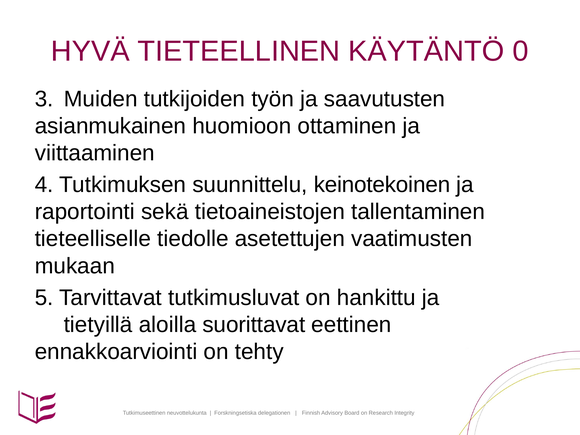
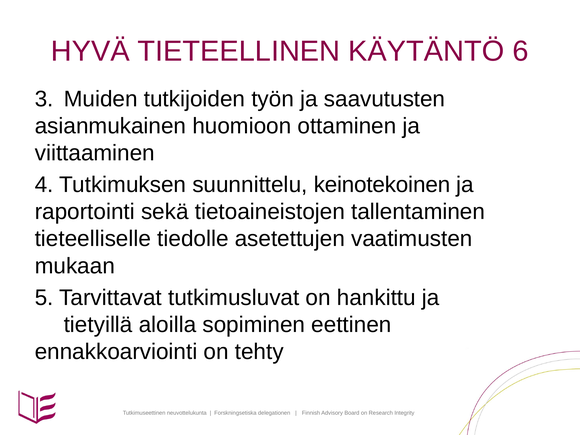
0: 0 -> 6 (521, 51)
suorittavat: suorittavat -> sopiminen (254, 325)
